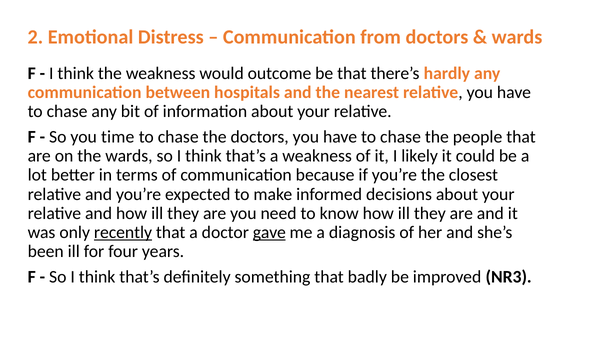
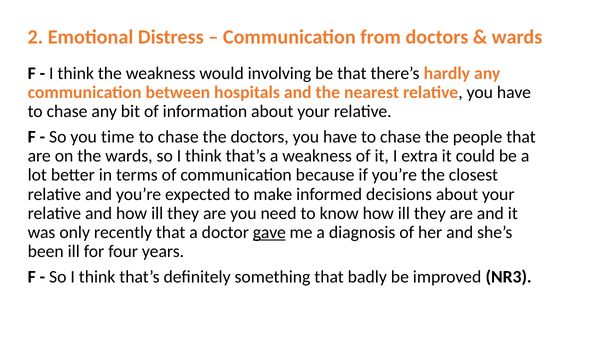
outcome: outcome -> involving (280, 73)
likely: likely -> extra (420, 156)
recently underline: present -> none (123, 232)
